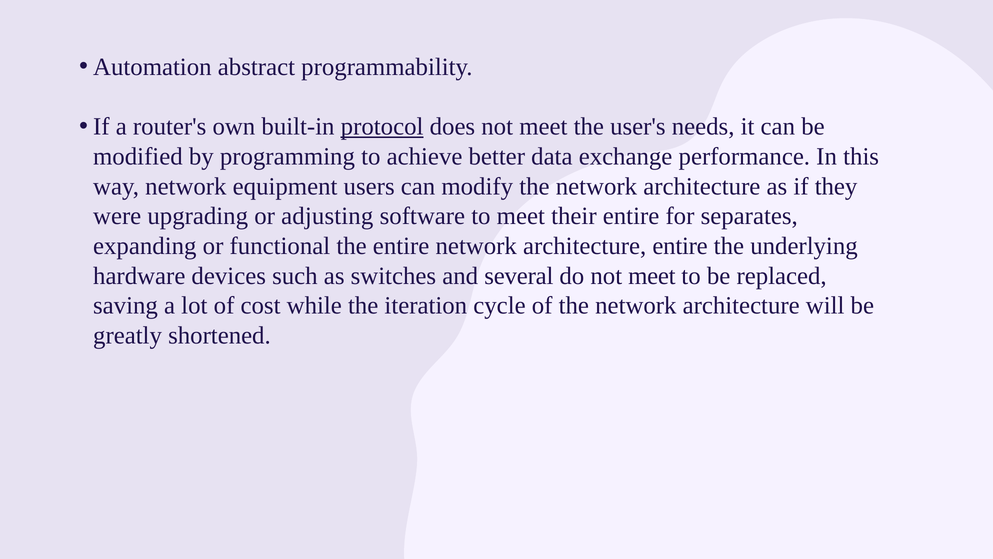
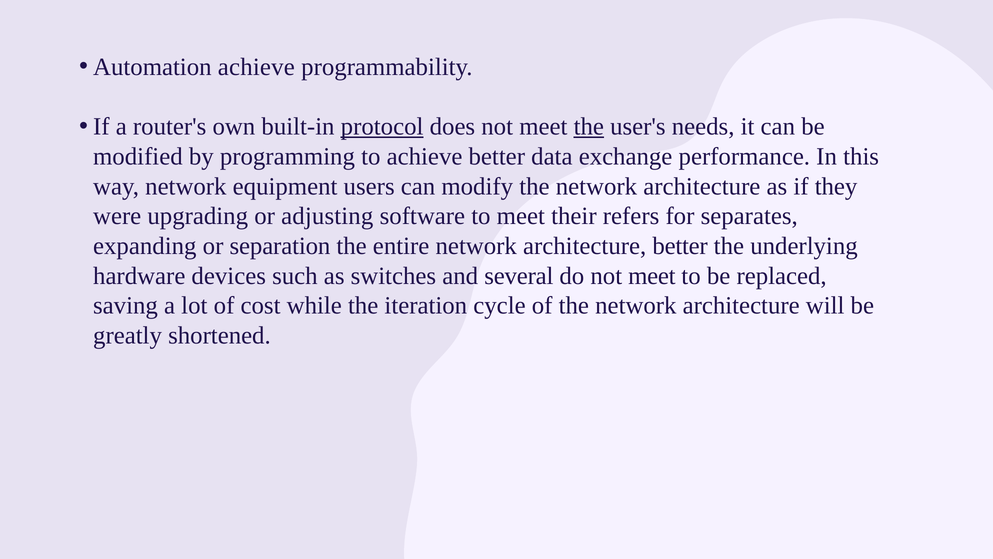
Automation abstract: abstract -> achieve (256, 67)
the underline: none -> present (589, 127)
their entire: entire -> refers (631, 216)
functional: functional -> separation (280, 246)
architecture entire: entire -> better (680, 246)
